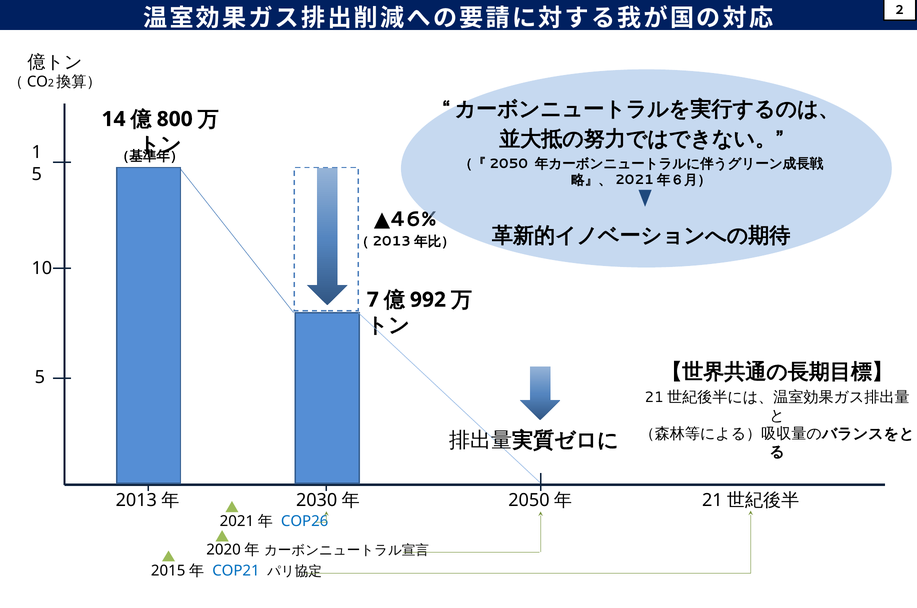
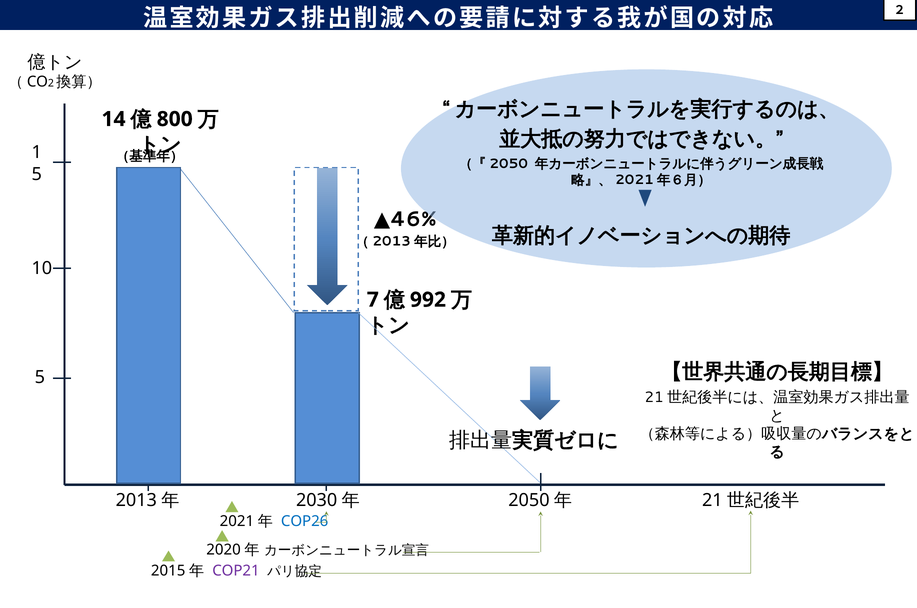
COP21 colour: blue -> purple (236, 570)
